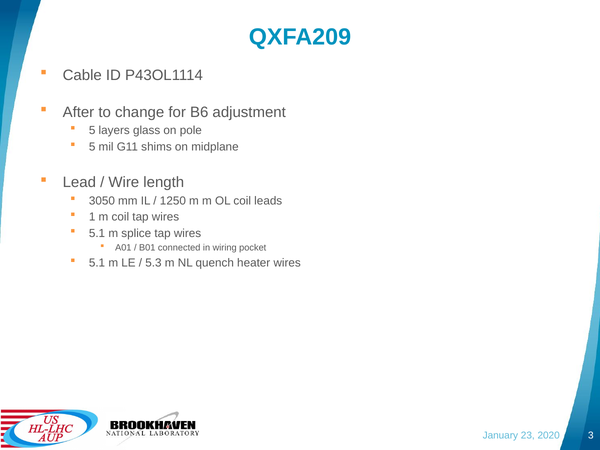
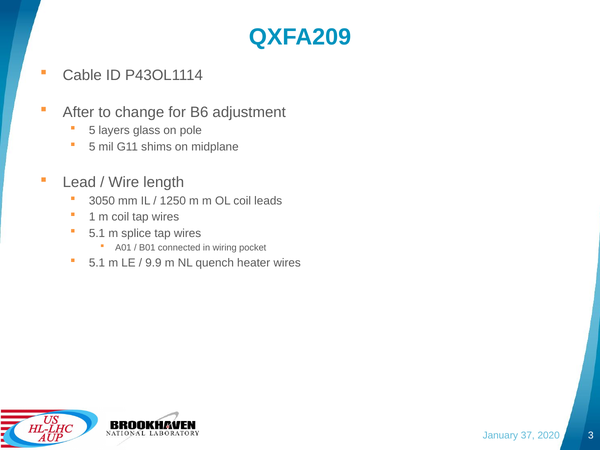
5.3: 5.3 -> 9.9 (153, 263)
23: 23 -> 37 (528, 435)
